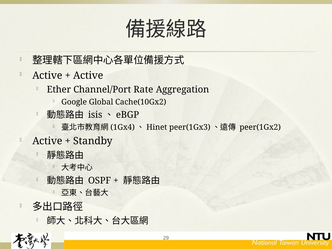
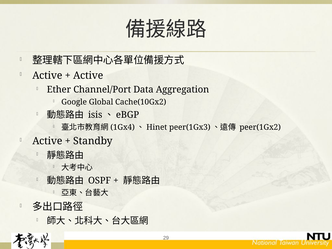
Rate: Rate -> Data (143, 90)
